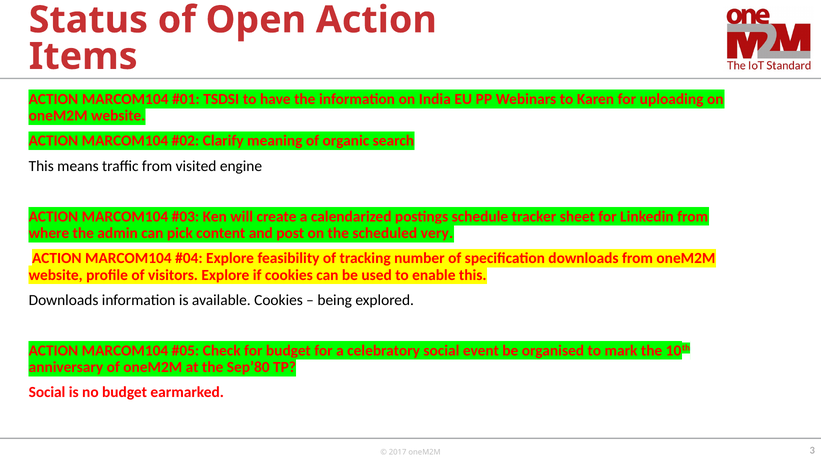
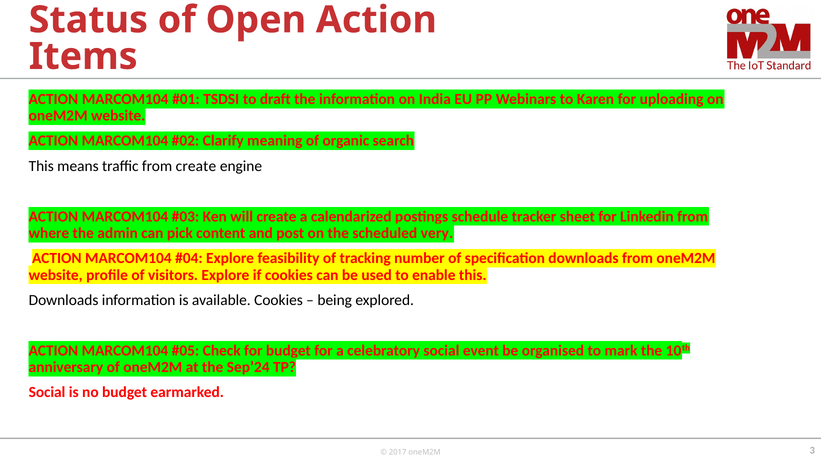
have: have -> draft (275, 99)
from visited: visited -> create (196, 166)
Sep’80: Sep’80 -> Sep’24 (248, 367)
